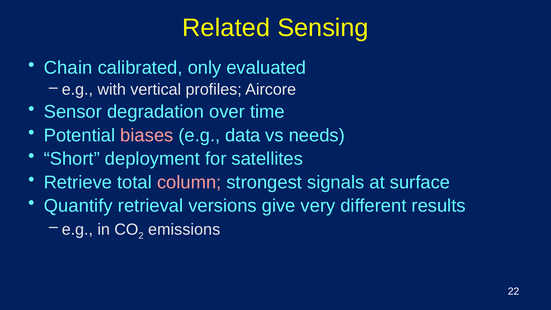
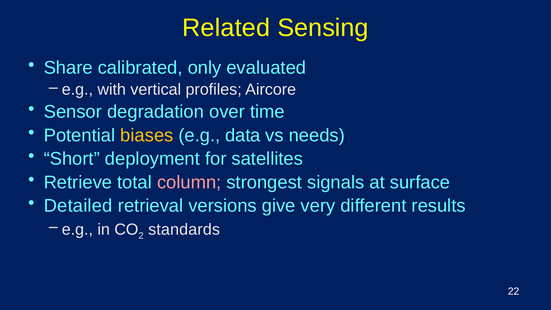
Chain: Chain -> Share (68, 68)
biases colour: pink -> yellow (147, 135)
Quantify: Quantify -> Detailed (78, 206)
emissions: emissions -> standards (184, 230)
